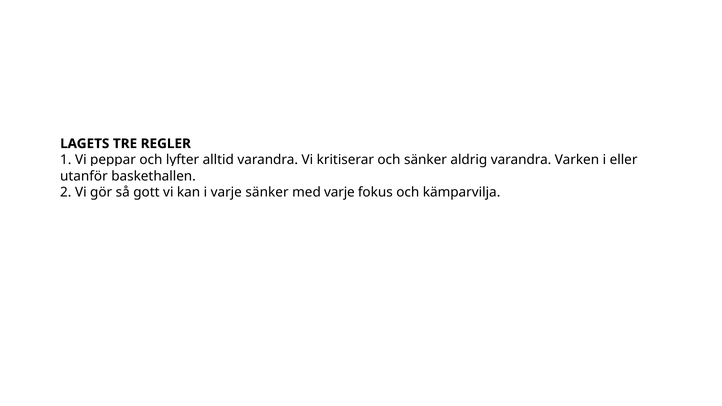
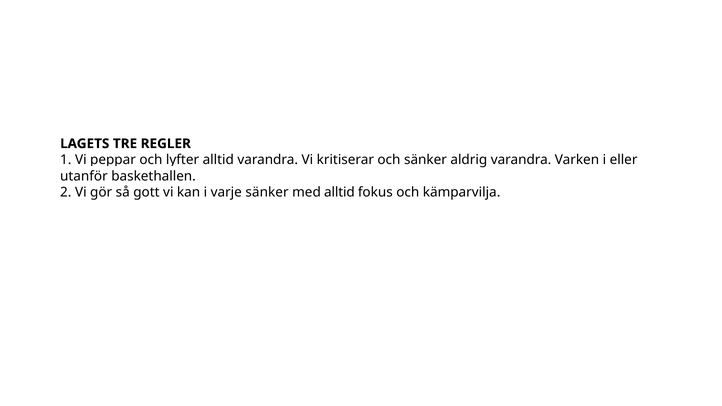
med varje: varje -> alltid (339, 192)
